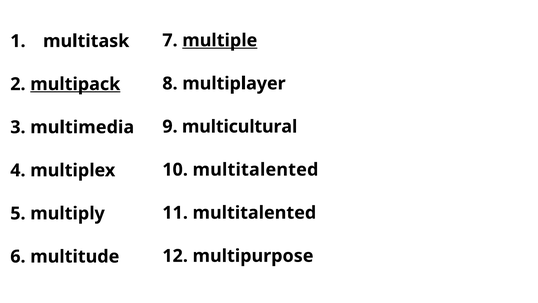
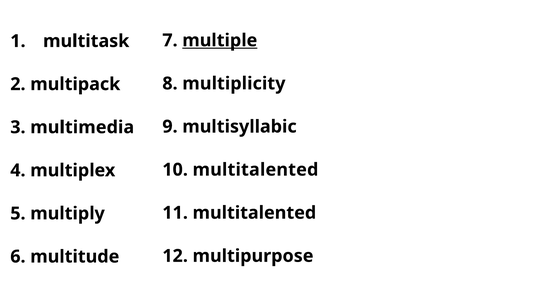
multiplayer: multiplayer -> multiplicity (234, 83)
multipack underline: present -> none (75, 84)
multicultural: multicultural -> multisyllabic (239, 126)
